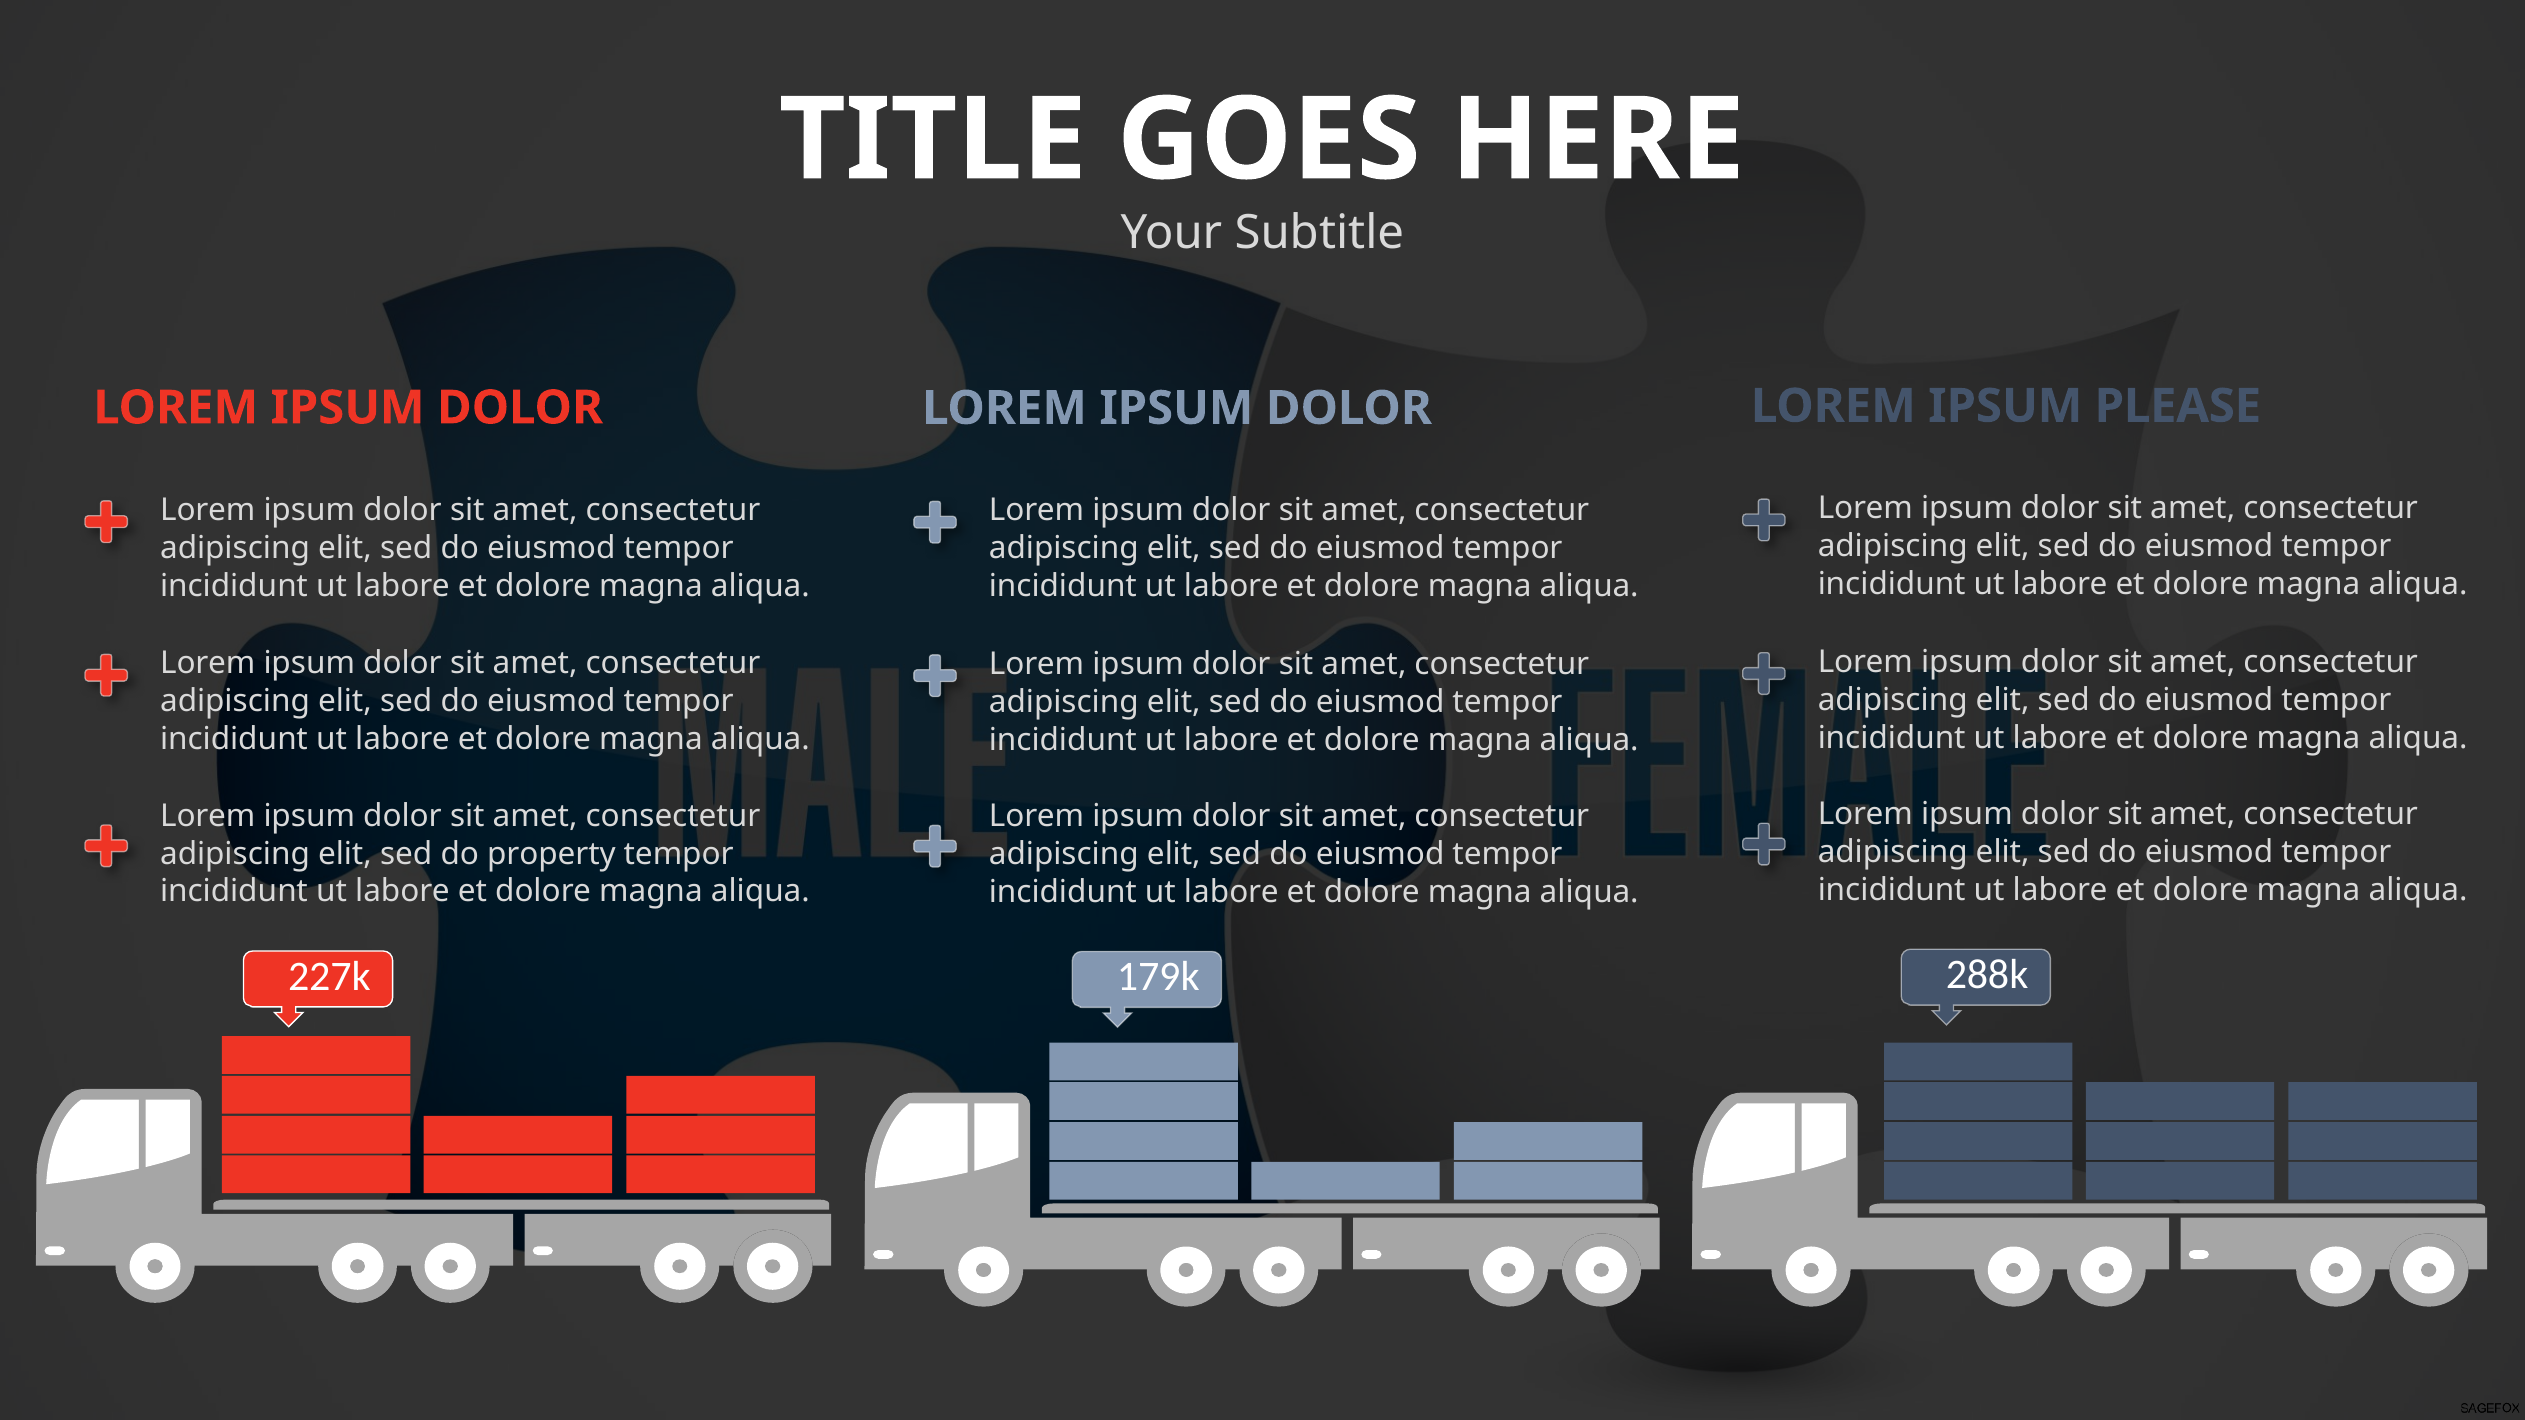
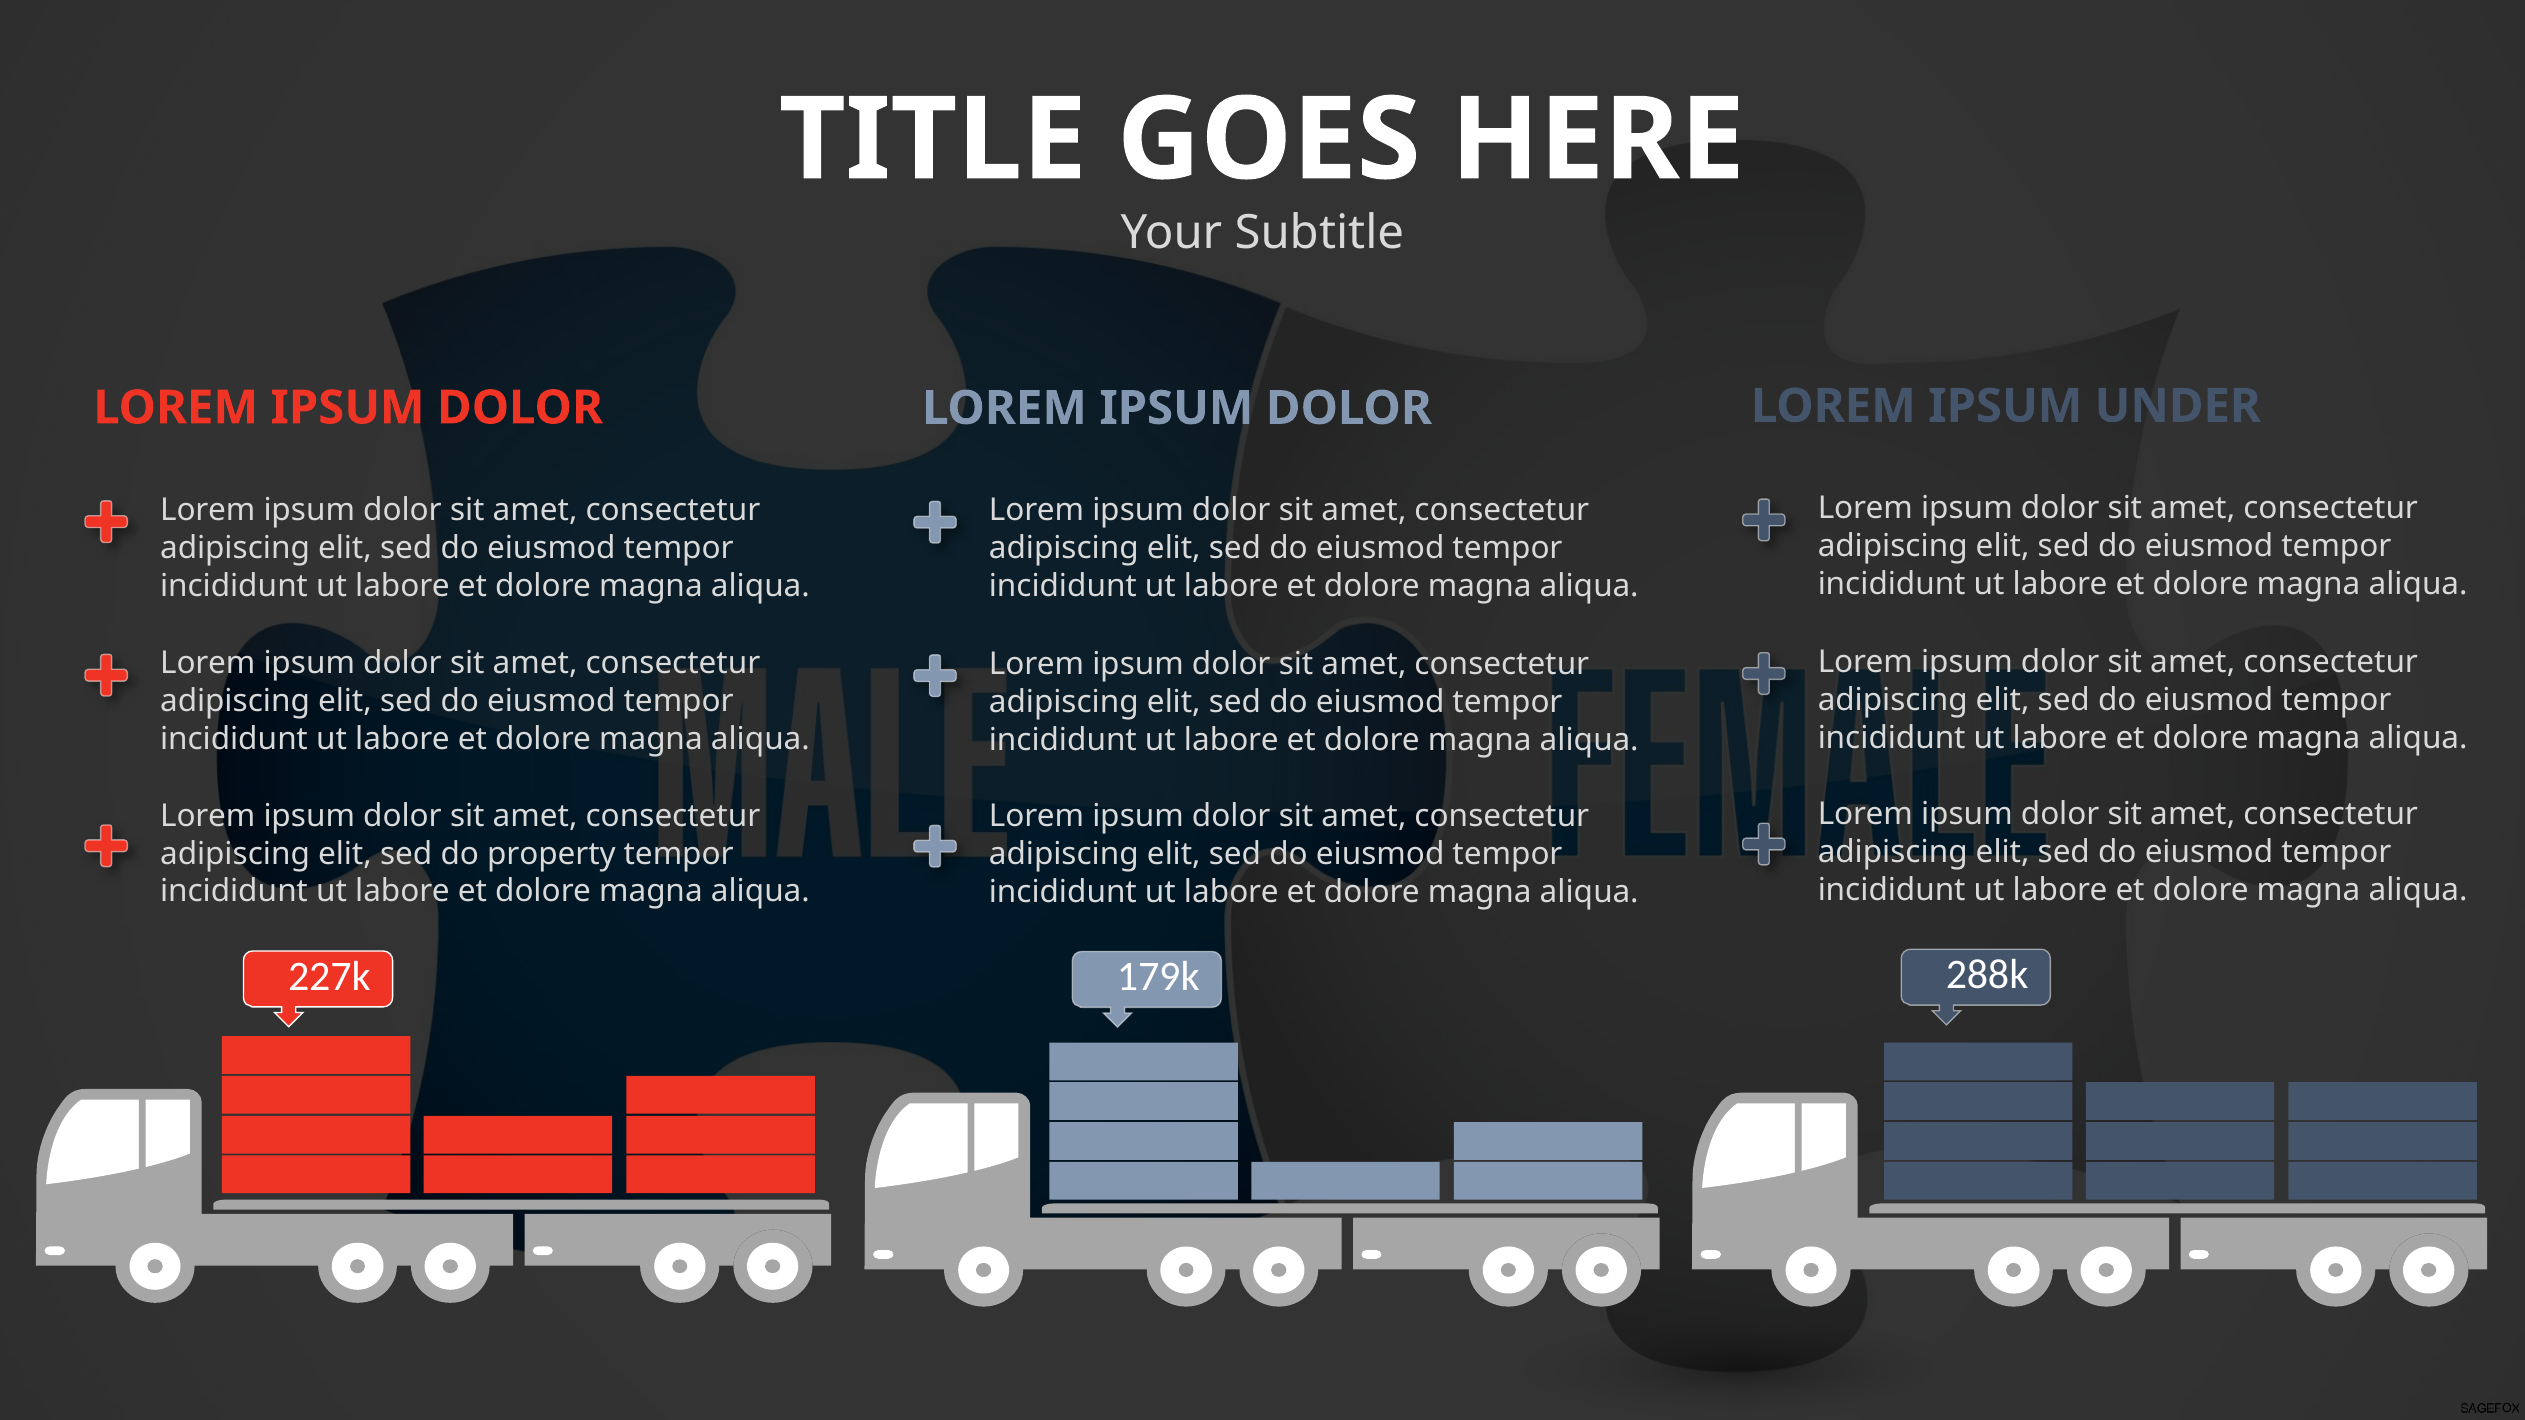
PLEASE: PLEASE -> UNDER (2178, 406)
